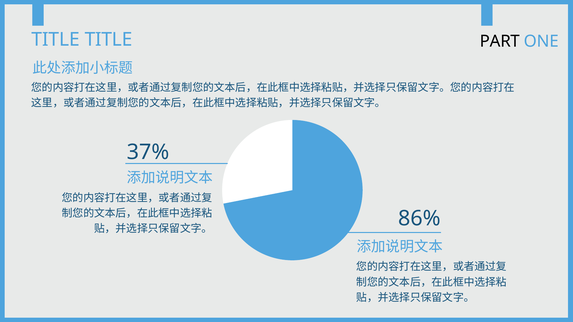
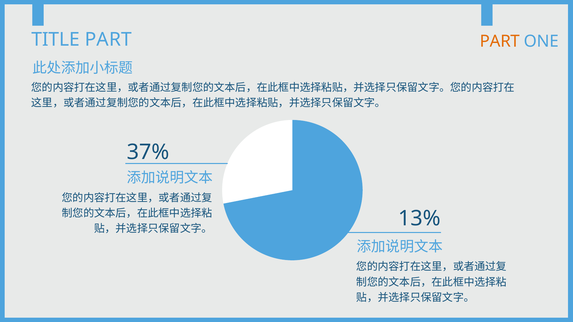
TITLE TITLE: TITLE -> PART (108, 40)
PART colour: black -> orange (500, 42)
86%: 86% -> 13% (419, 219)
